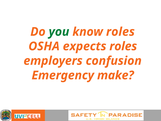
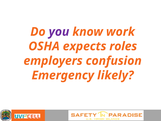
you colour: green -> purple (59, 32)
know roles: roles -> work (120, 32)
make: make -> likely (115, 75)
